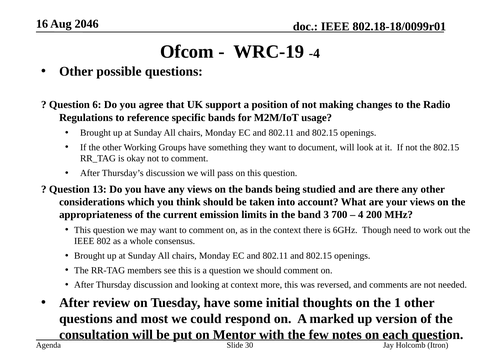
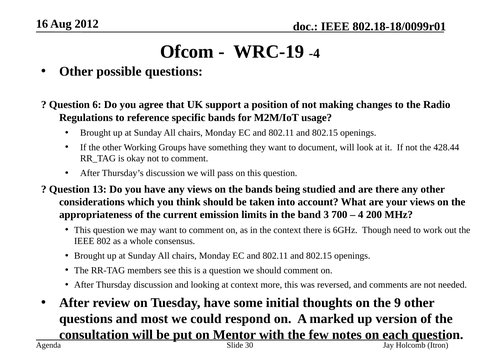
2046: 2046 -> 2012 (87, 24)
the 802.15: 802.15 -> 428.44 (446, 147)
1: 1 -> 9 (398, 303)
